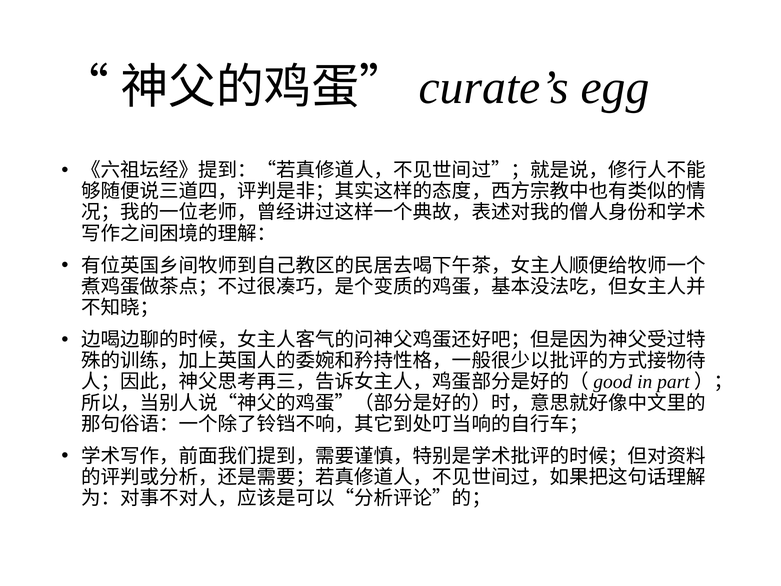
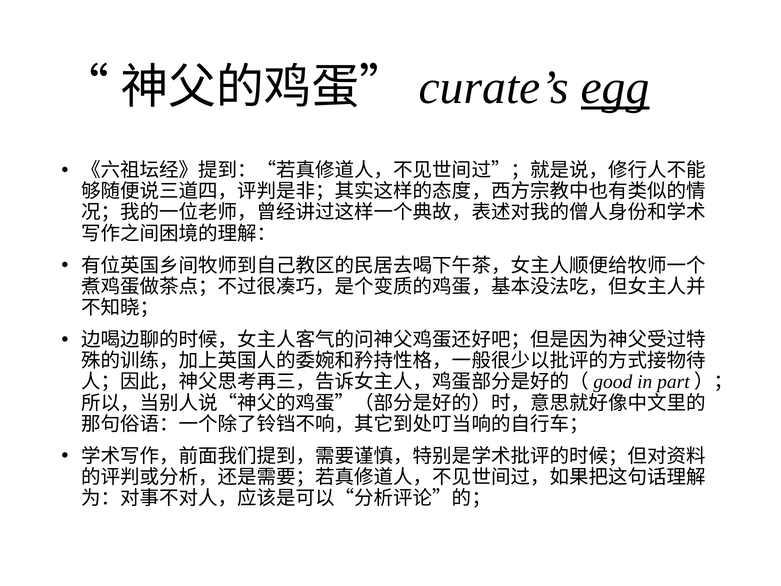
egg underline: none -> present (615, 87)
